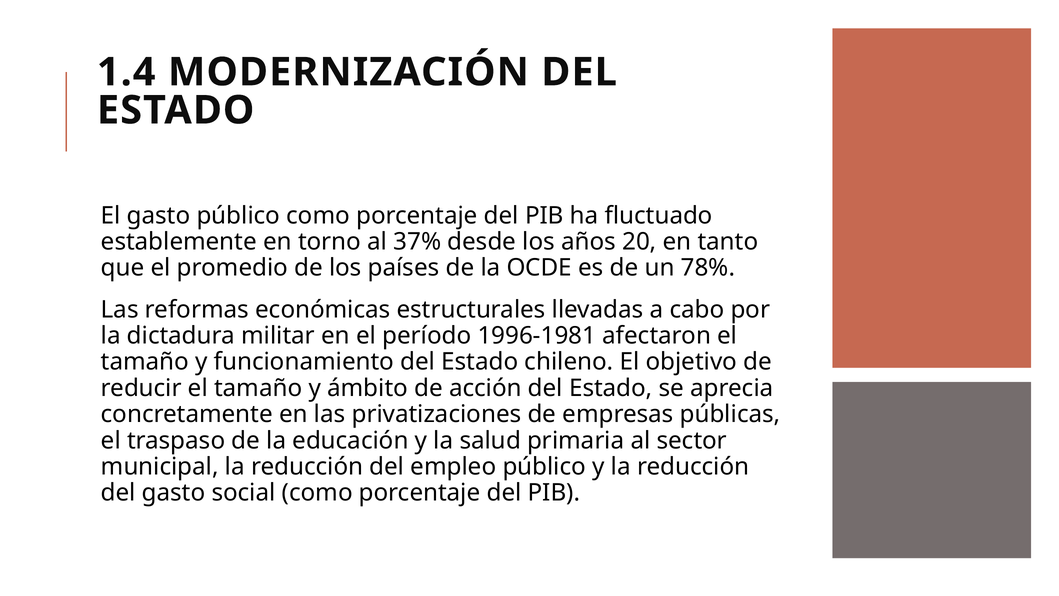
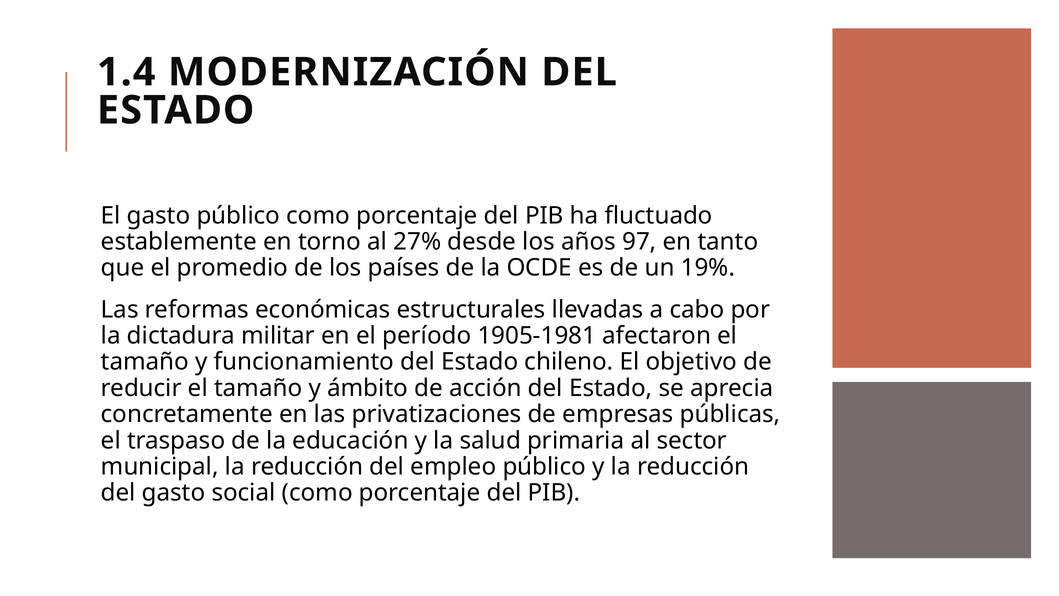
37%: 37% -> 27% (417, 242)
20: 20 -> 97 (639, 242)
78%: 78% -> 19% (708, 268)
1996-1981: 1996-1981 -> 1905-1981 (537, 336)
